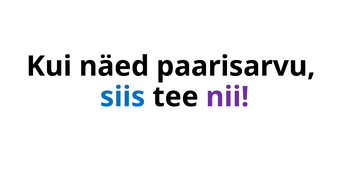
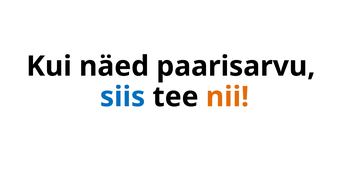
nii colour: purple -> orange (227, 97)
